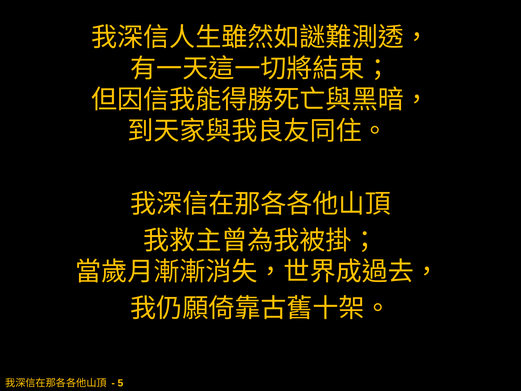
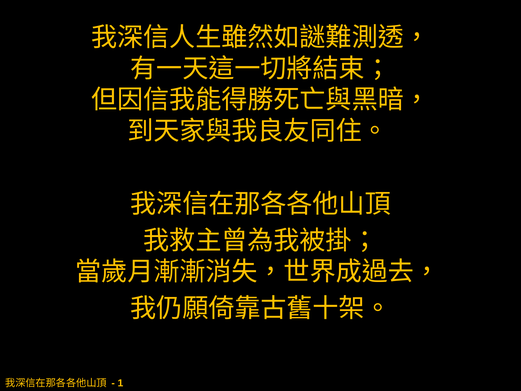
5: 5 -> 1 (120, 383)
